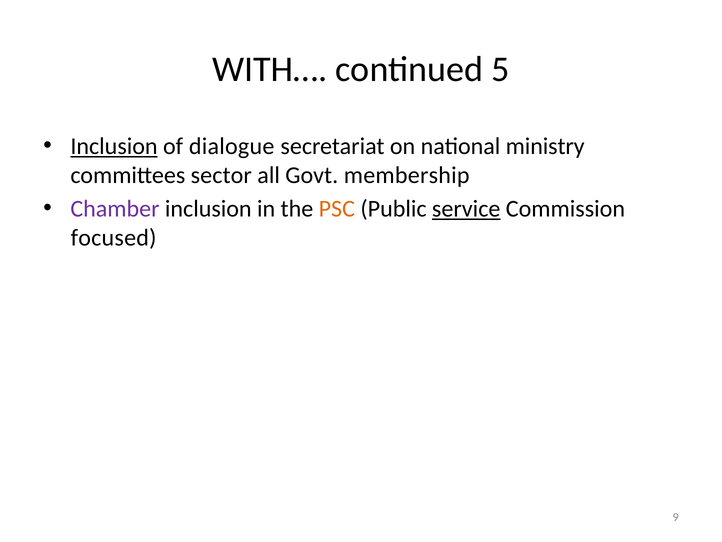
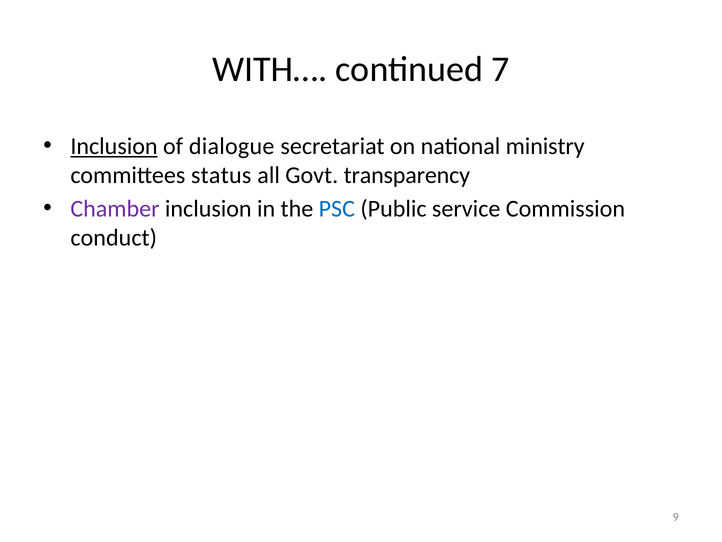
5: 5 -> 7 (500, 69)
sector: sector -> status (221, 175)
membership: membership -> transparency (407, 175)
PSC colour: orange -> blue (337, 209)
service underline: present -> none (466, 209)
focused: focused -> conduct (114, 238)
